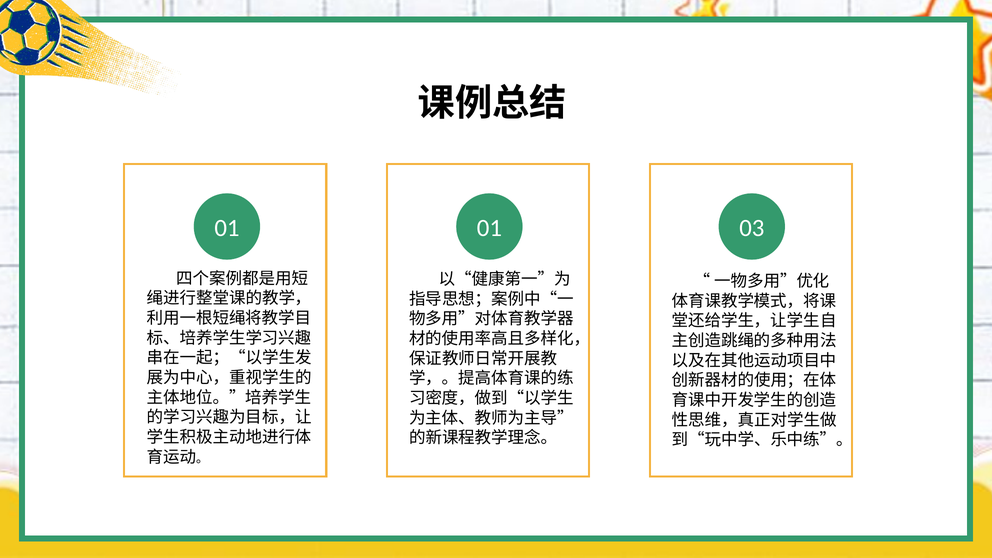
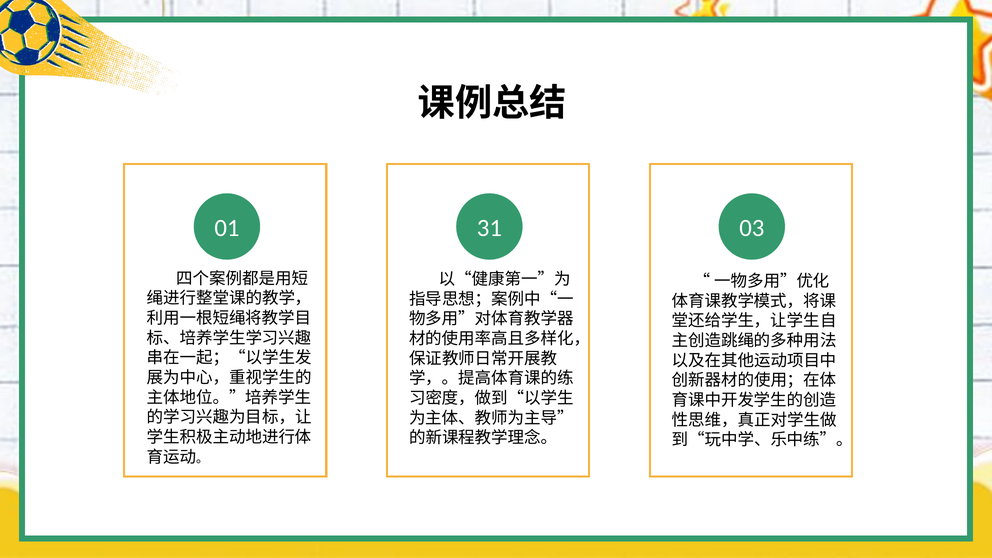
01 01: 01 -> 31 (489, 228)
